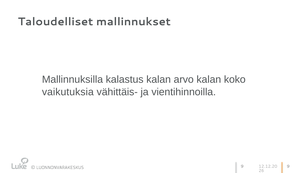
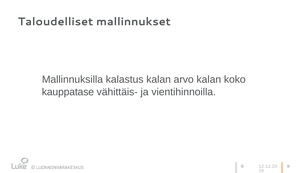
vaikutuksia: vaikutuksia -> kauppatase (68, 92)
